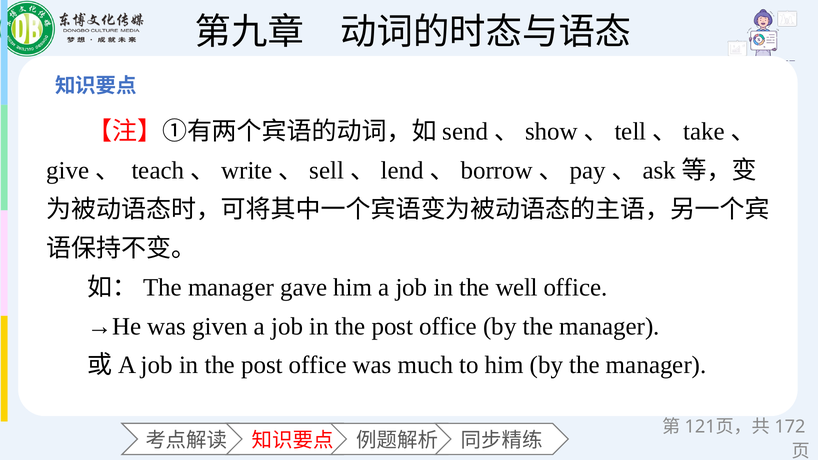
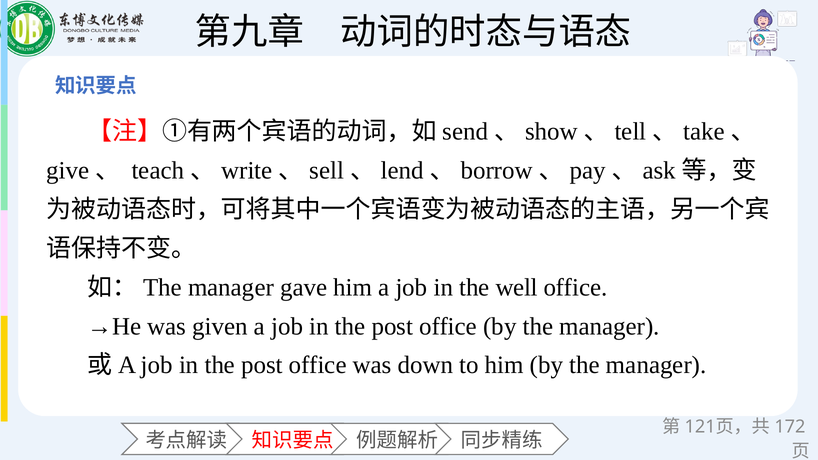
much: much -> down (426, 365)
